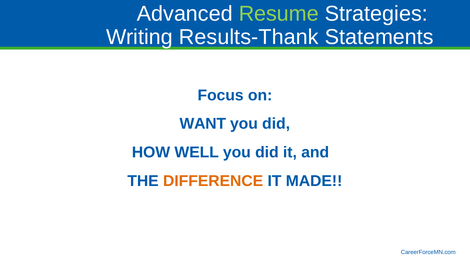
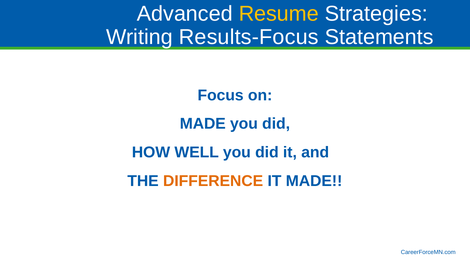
Resume colour: light green -> yellow (279, 14)
Results-Thank: Results-Thank -> Results-Focus (249, 37)
WANT: WANT -> MADE (203, 124)
